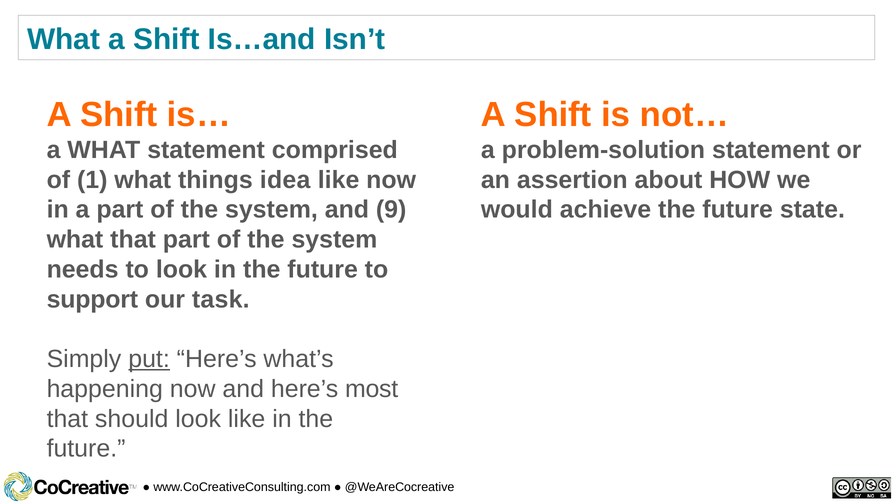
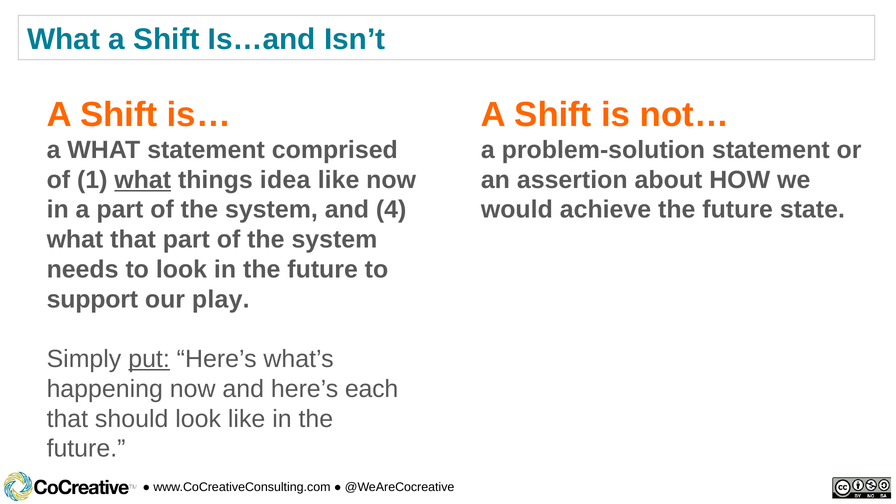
what underline: none -> present (143, 180)
9: 9 -> 4 (391, 210)
task: task -> play (221, 299)
most: most -> each (372, 389)
